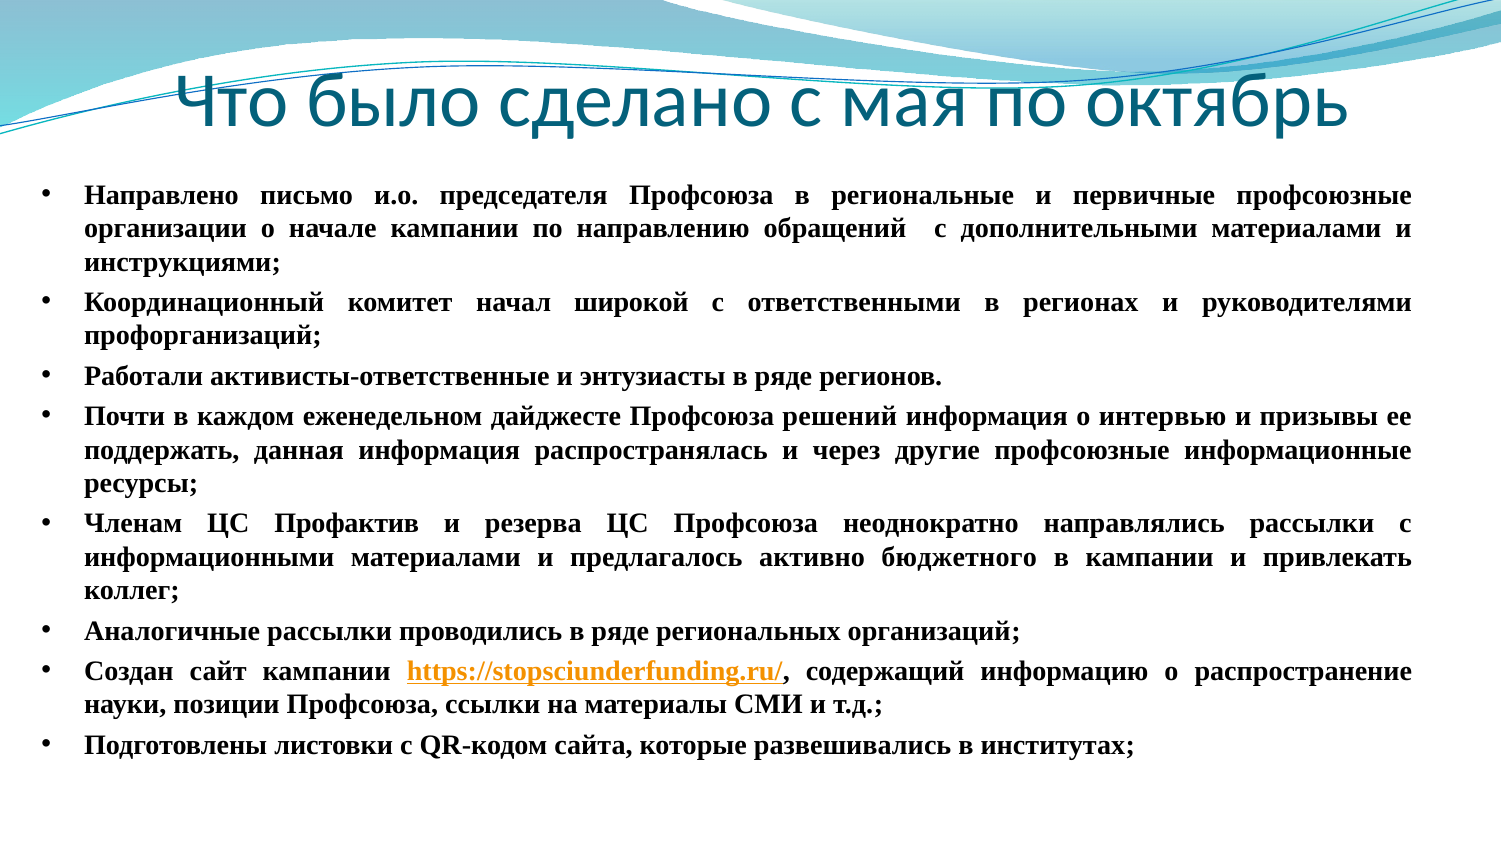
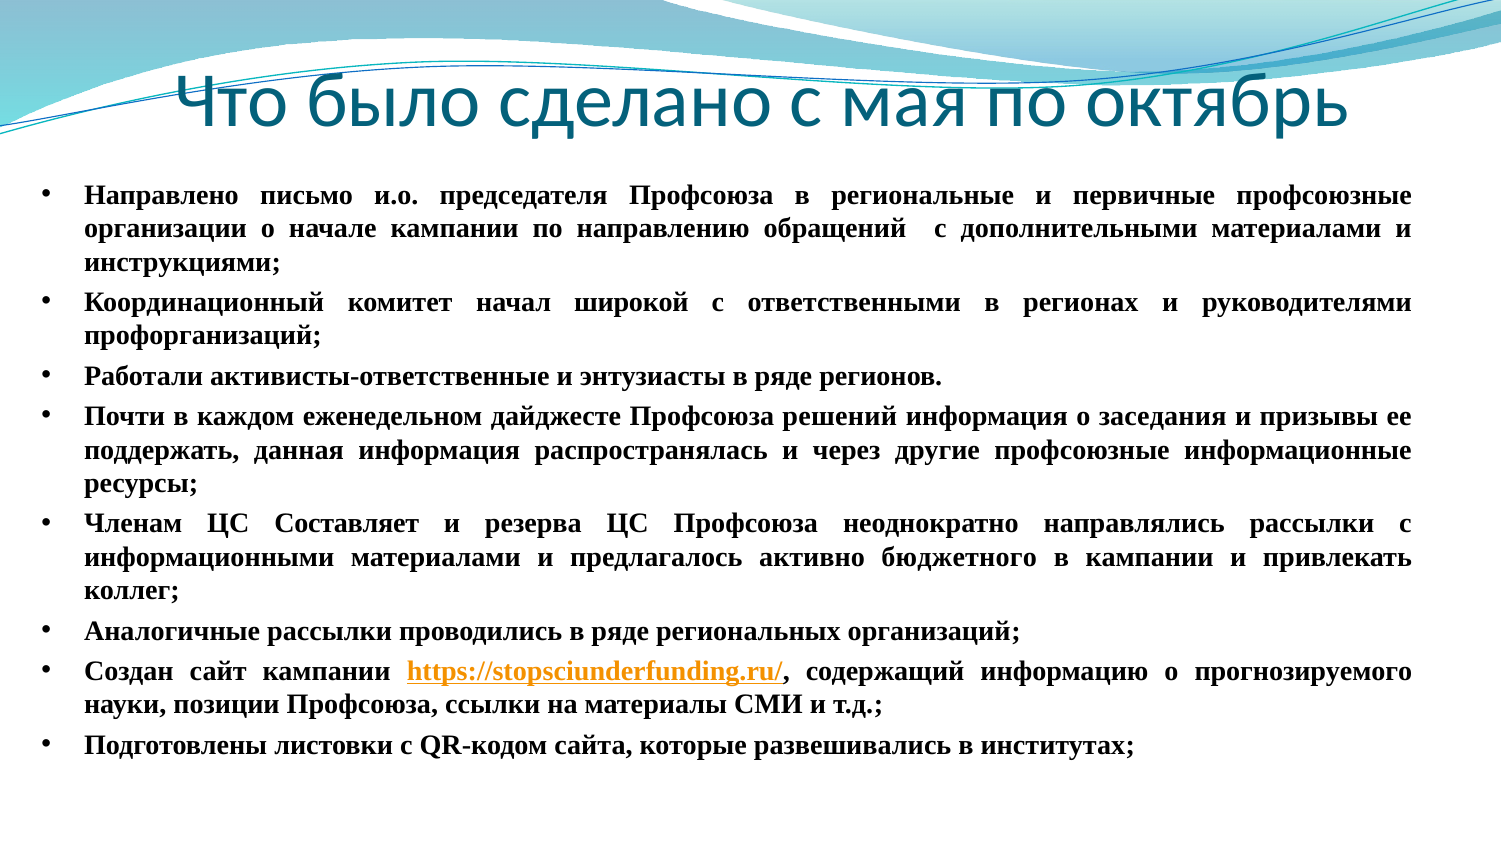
интервью: интервью -> заседания (1163, 416)
Профактив: Профактив -> Составляет (347, 524)
распространение: распространение -> прогнозируемого (1303, 671)
